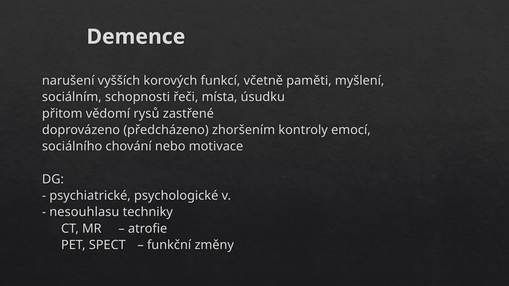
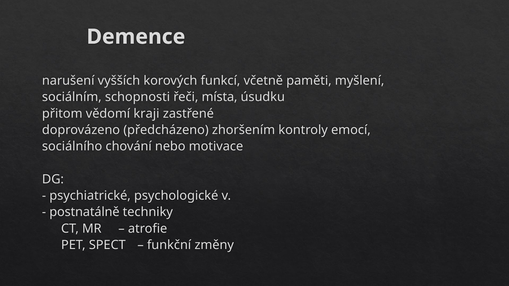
rysů: rysů -> kraji (146, 114)
nesouhlasu: nesouhlasu -> postnatálně (84, 212)
